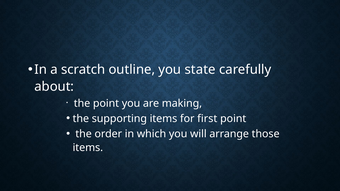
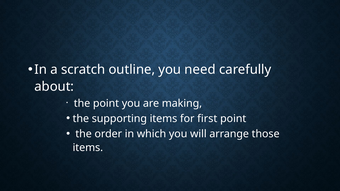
state: state -> need (200, 70)
